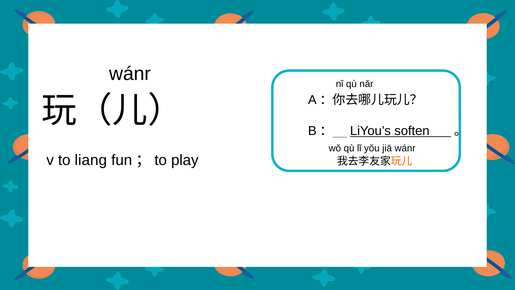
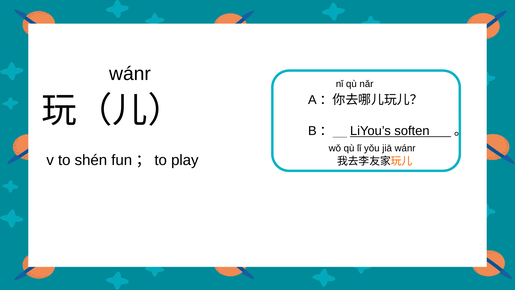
liang: liang -> shén (91, 160)
